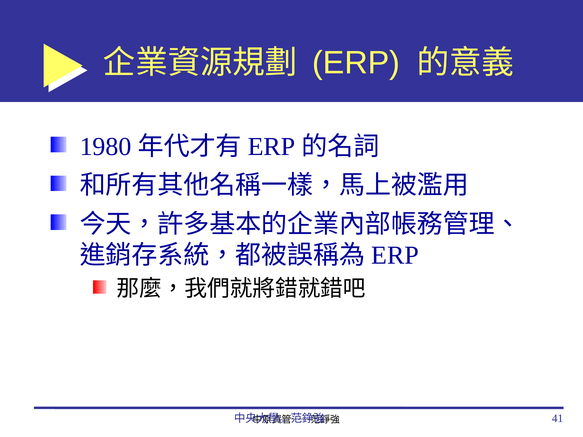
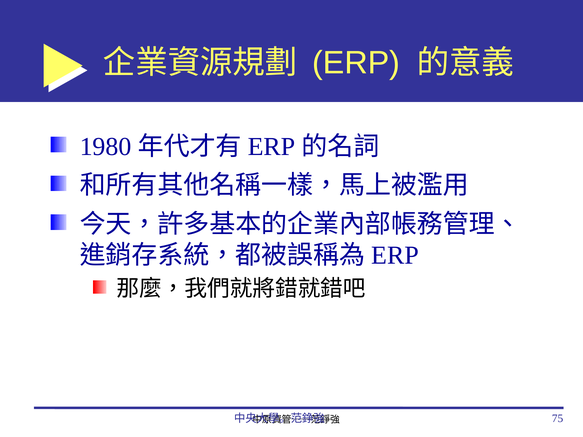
41: 41 -> 75 (558, 419)
